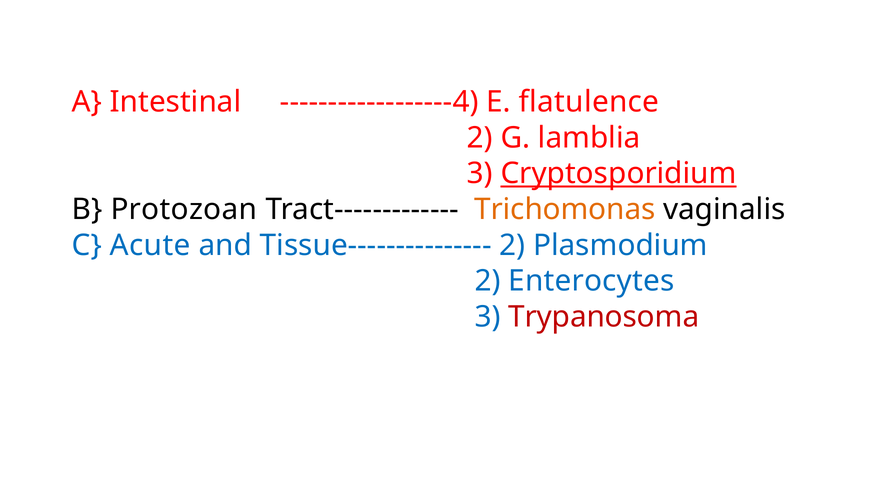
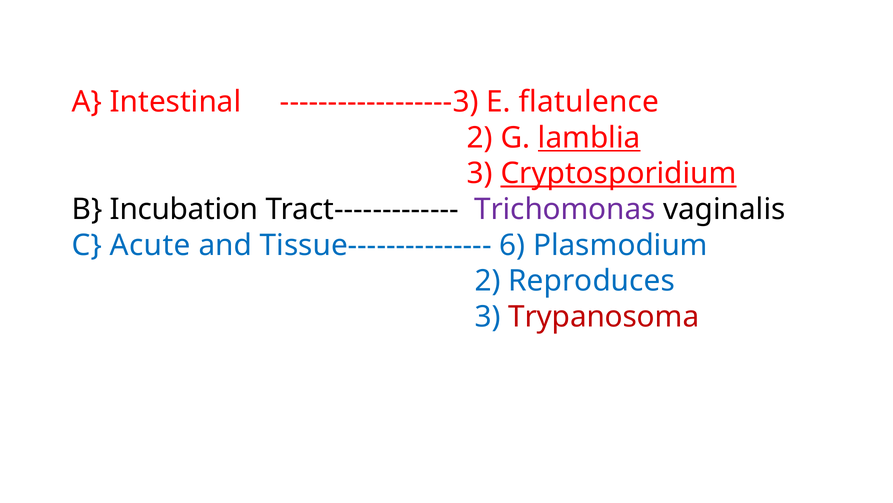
------------------4: ------------------4 -> ------------------3 (379, 102)
lamblia underline: none -> present (589, 138)
Protozoan: Protozoan -> Incubation (184, 209)
Trichomonas colour: orange -> purple (565, 209)
Tissue--------------- 2: 2 -> 6 (512, 245)
Enterocytes: Enterocytes -> Reproduces (592, 281)
